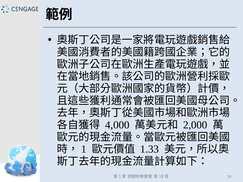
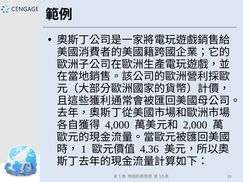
1.33: 1.33 -> 4.36 (150, 149)
